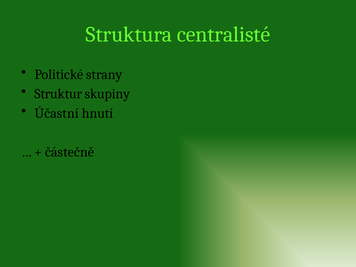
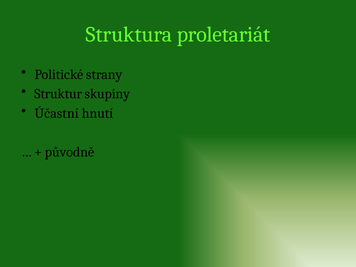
centralisté: centralisté -> proletariát (223, 34)
částečně: částečně -> původně (70, 152)
